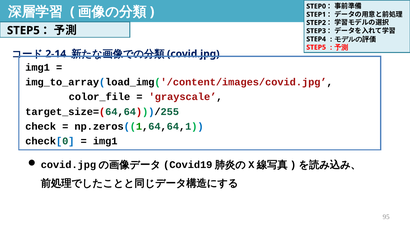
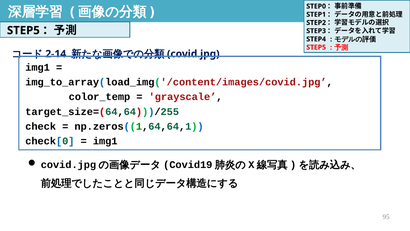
color_file: color_file -> color_temp (99, 97)
